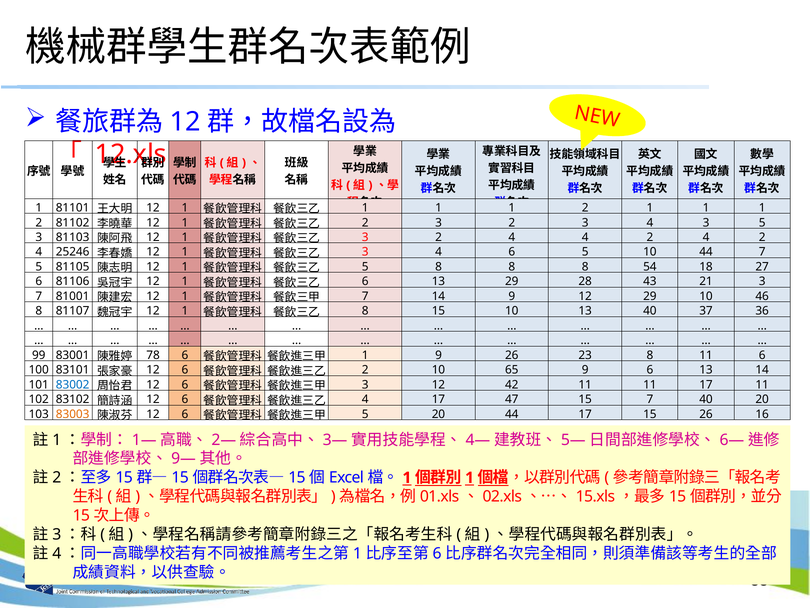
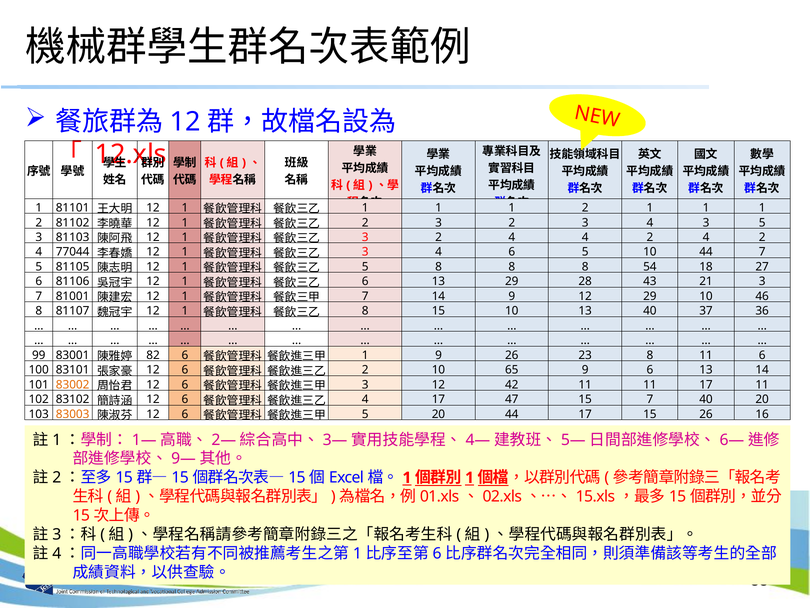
25246: 25246 -> 77044 (73, 252)
78: 78 -> 82 (153, 355)
83002 colour: blue -> orange (73, 384)
